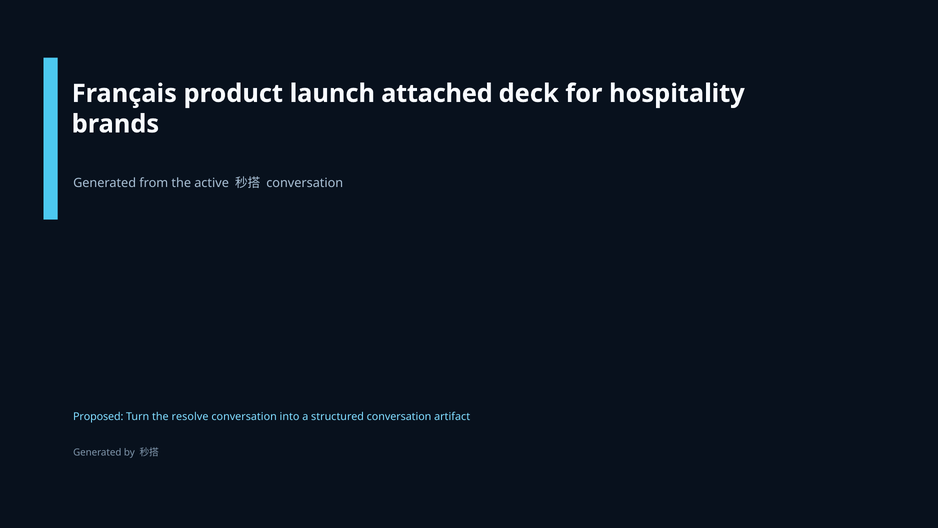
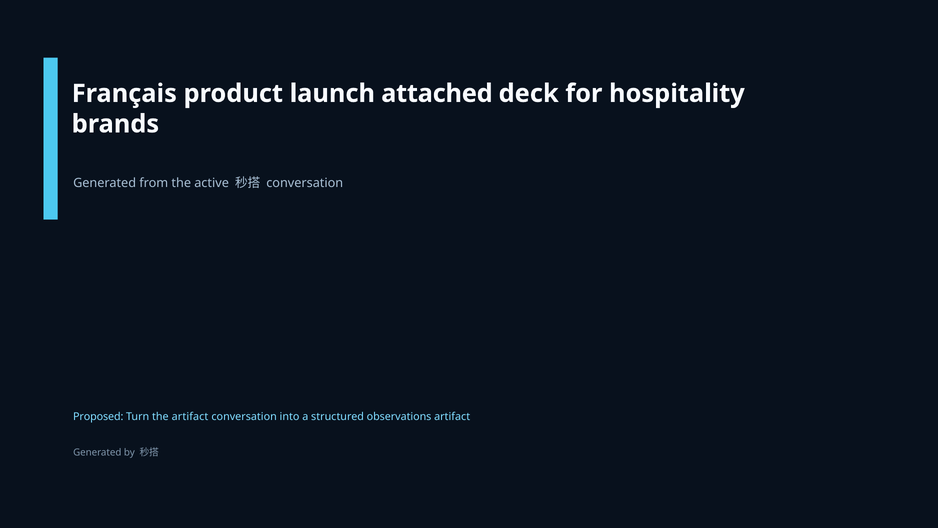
the resolve: resolve -> artifact (190, 416)
structured conversation: conversation -> observations (399, 416)
